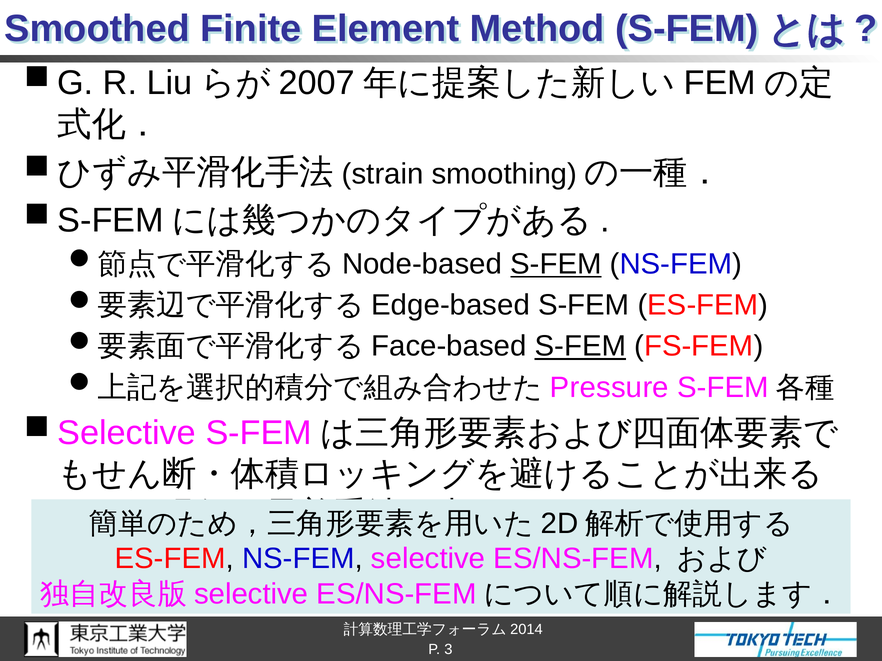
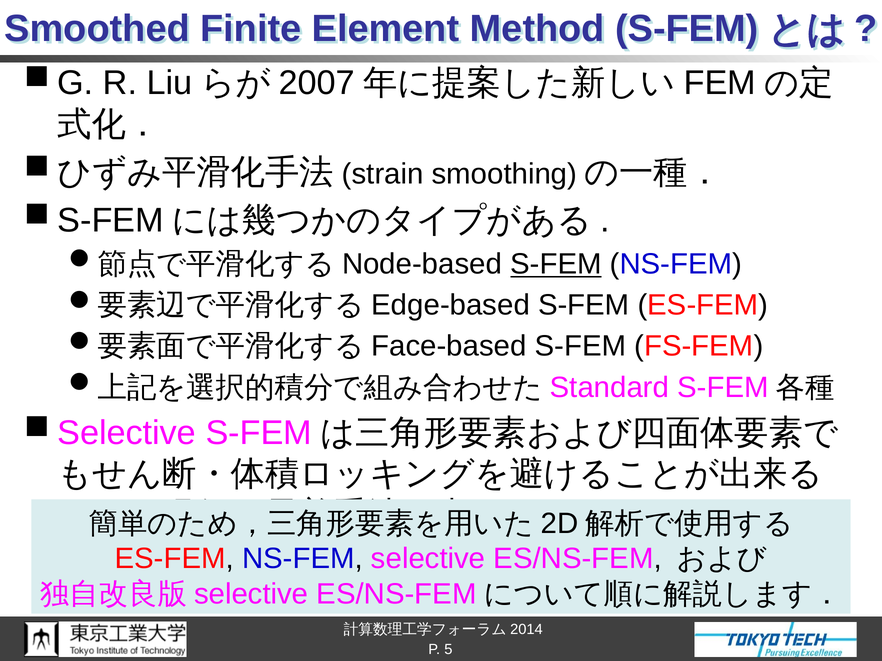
S-FEM underline: present -> none (580, 347)
Pressure: Pressure -> Standard (609, 388)
3: 3 -> 5 (448, 650)
